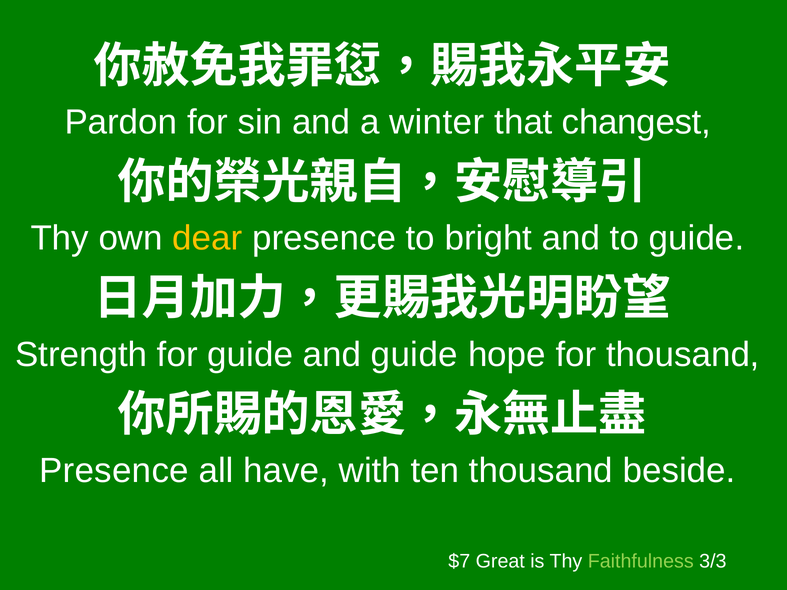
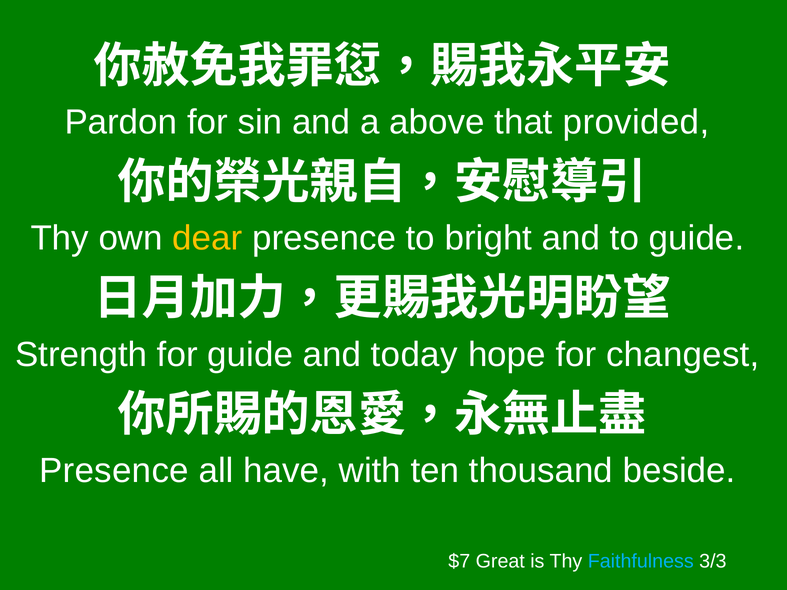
winter: winter -> above (437, 122)
changest: changest -> provided (636, 122)
and guide: guide -> today (414, 355)
for thousand: thousand -> changest (683, 355)
Faithfulness colour: light green -> light blue (641, 561)
